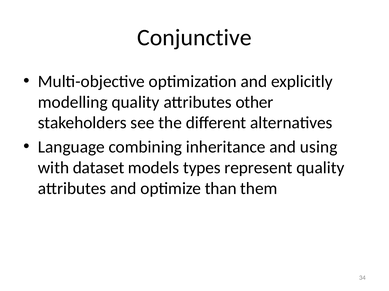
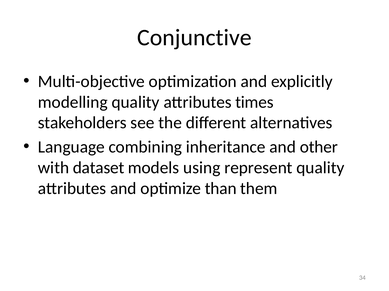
other: other -> times (254, 102)
using: using -> other (319, 147)
types: types -> using (202, 168)
